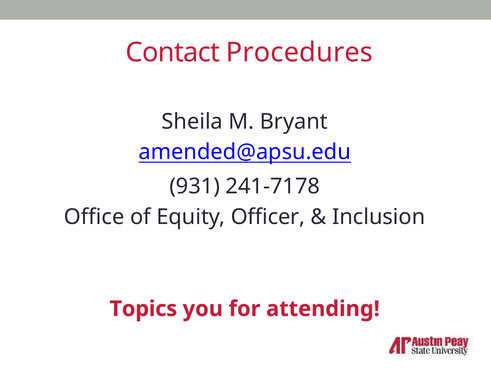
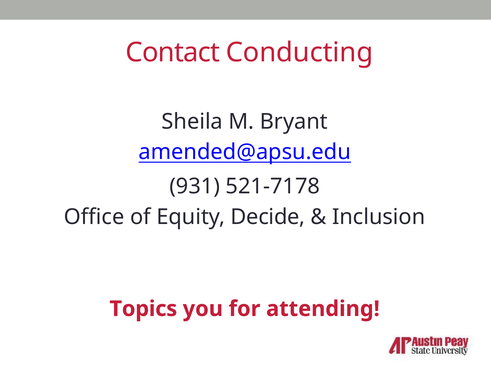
Procedures: Procedures -> Conducting (300, 52)
241-7178: 241-7178 -> 521-7178 (273, 186)
Officer: Officer -> Decide (268, 216)
